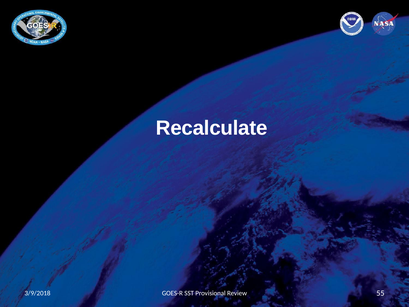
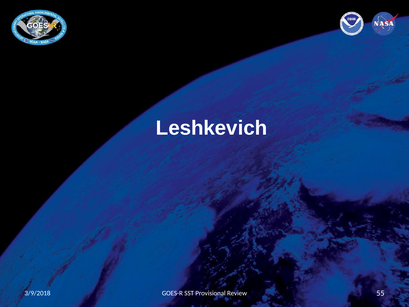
Recalculate: Recalculate -> Leshkevich (212, 128)
